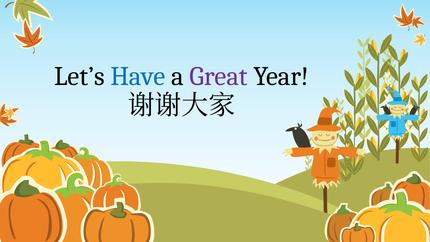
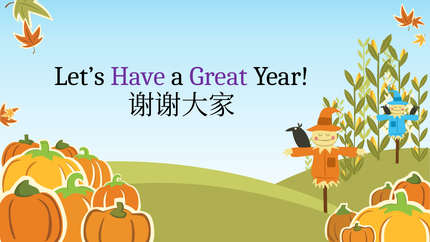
Have colour: blue -> purple (138, 76)
